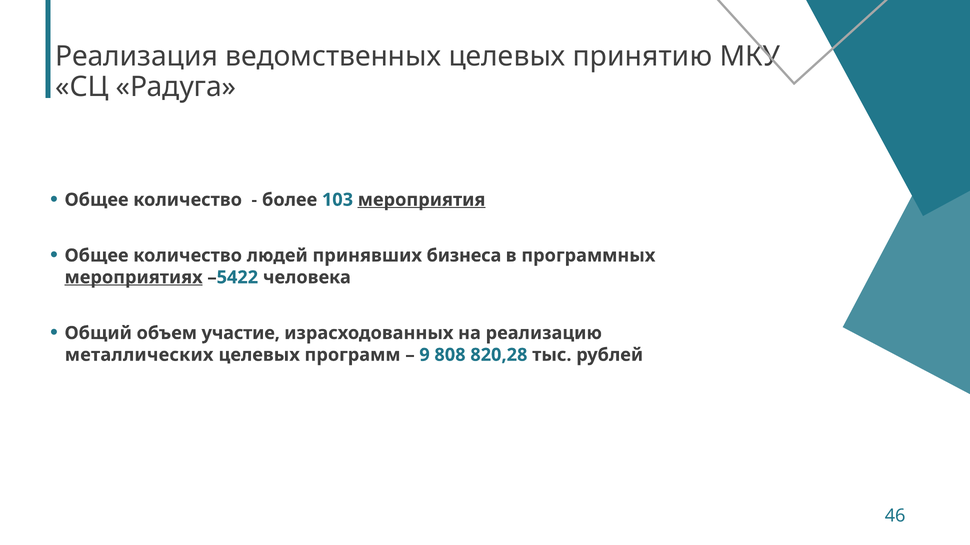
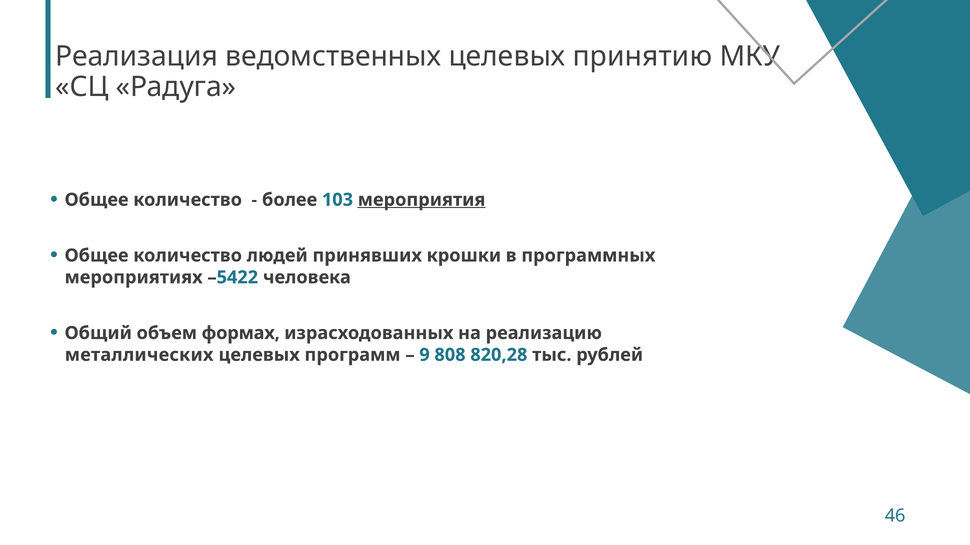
бизнеса: бизнеса -> крошки (464, 256)
мероприятиях underline: present -> none (134, 278)
участие: участие -> формах (241, 333)
